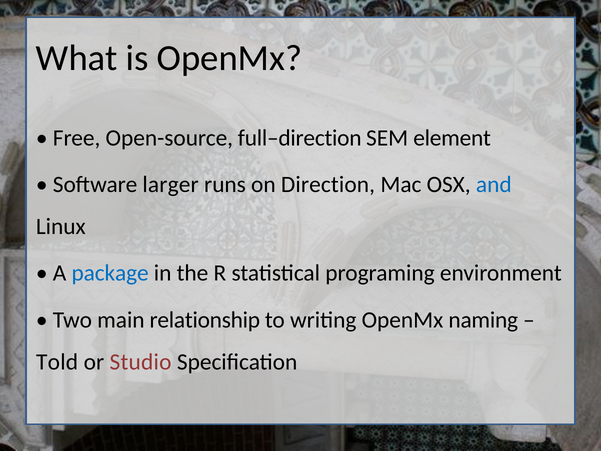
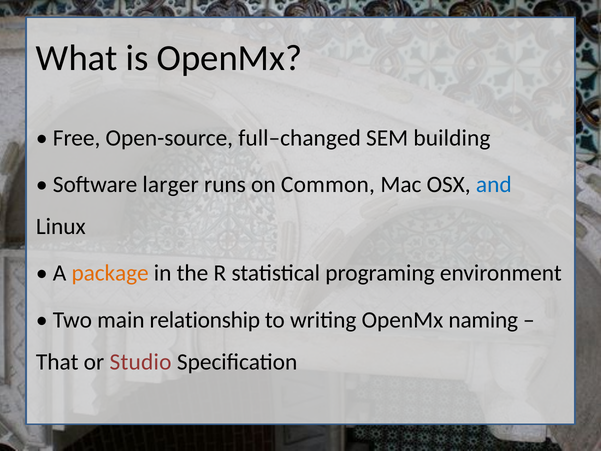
full–direction: full–direction -> full–changed (300, 138)
element: element -> building (452, 138)
Direction: Direction -> Common (328, 184)
package colour: blue -> orange (110, 273)
Told: Told -> That (57, 362)
